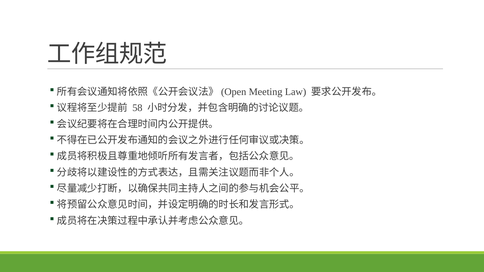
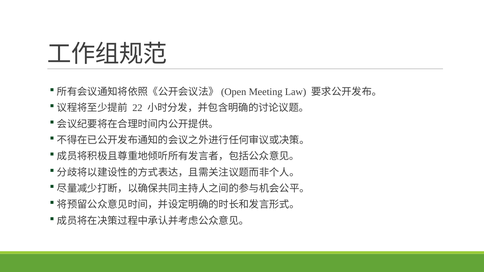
58: 58 -> 22 (137, 108)
